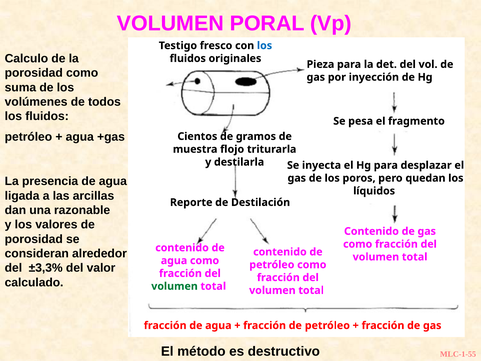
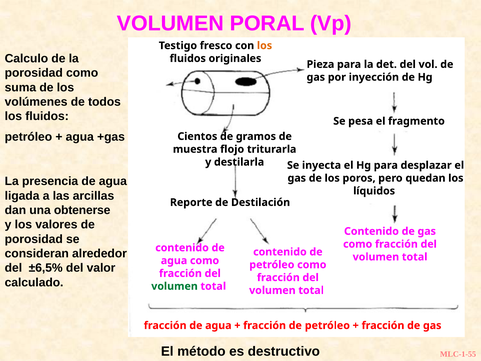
los colour: blue -> orange (265, 46)
razonable: razonable -> obtenerse (82, 210)
±3,3%: ±3,3% -> ±6,5% (46, 268)
